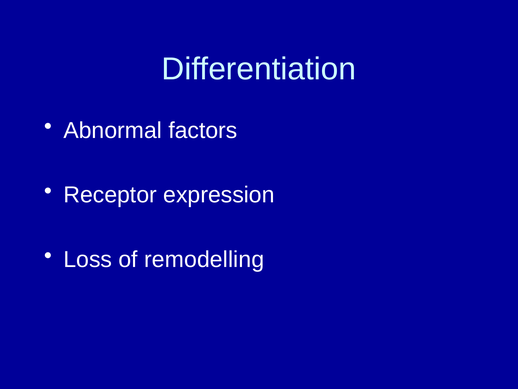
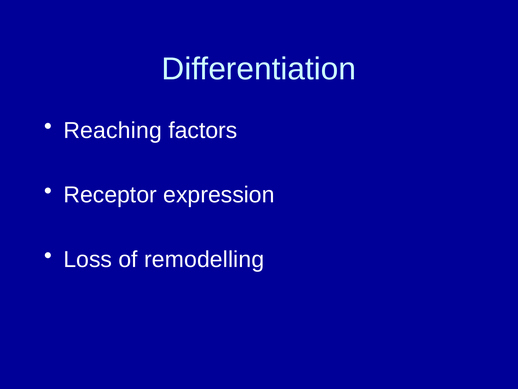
Abnormal: Abnormal -> Reaching (113, 130)
